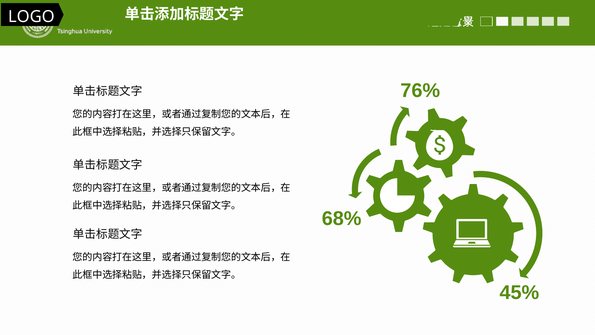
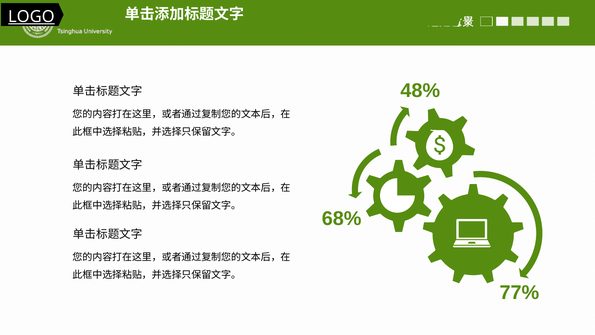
LOGO underline: none -> present (31, 17)
76%: 76% -> 48% (420, 91)
45%: 45% -> 77% (519, 292)
